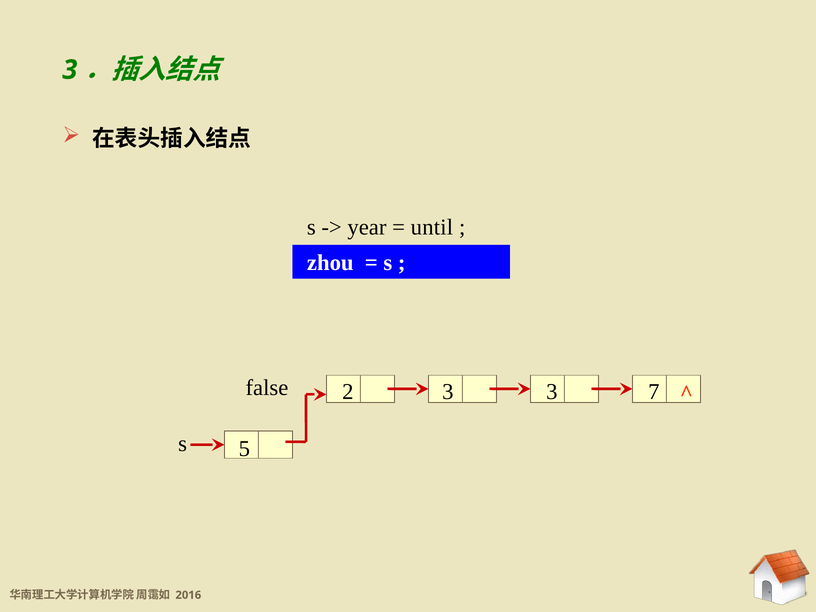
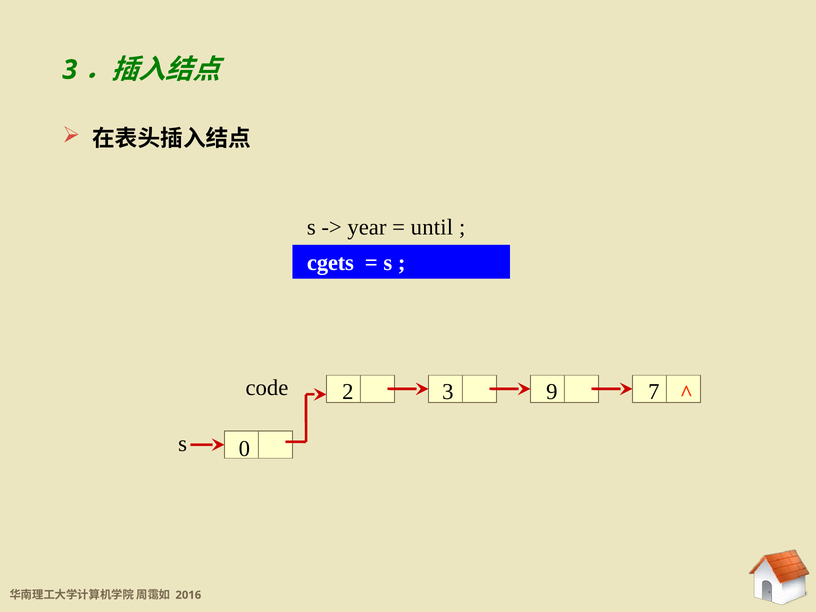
zhou: zhou -> cgets (330, 263)
false: false -> code (267, 388)
3 3: 3 -> 9 (552, 392)
5: 5 -> 0 (244, 449)
